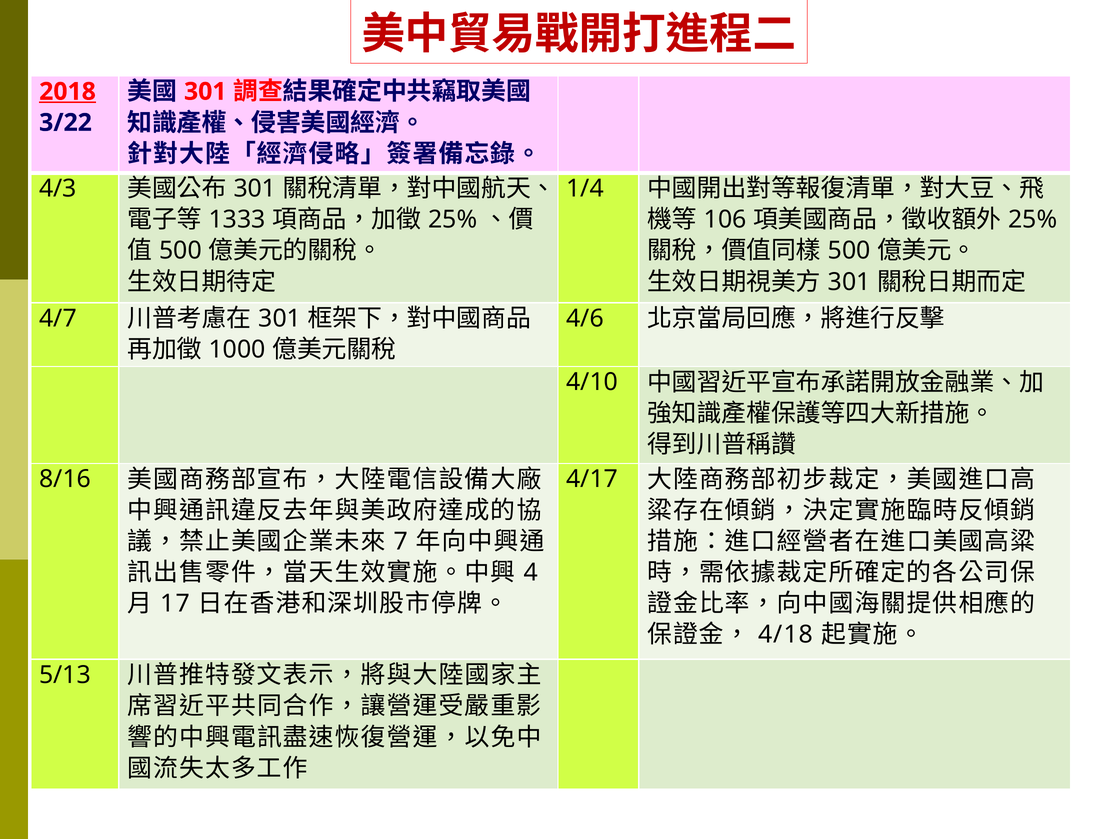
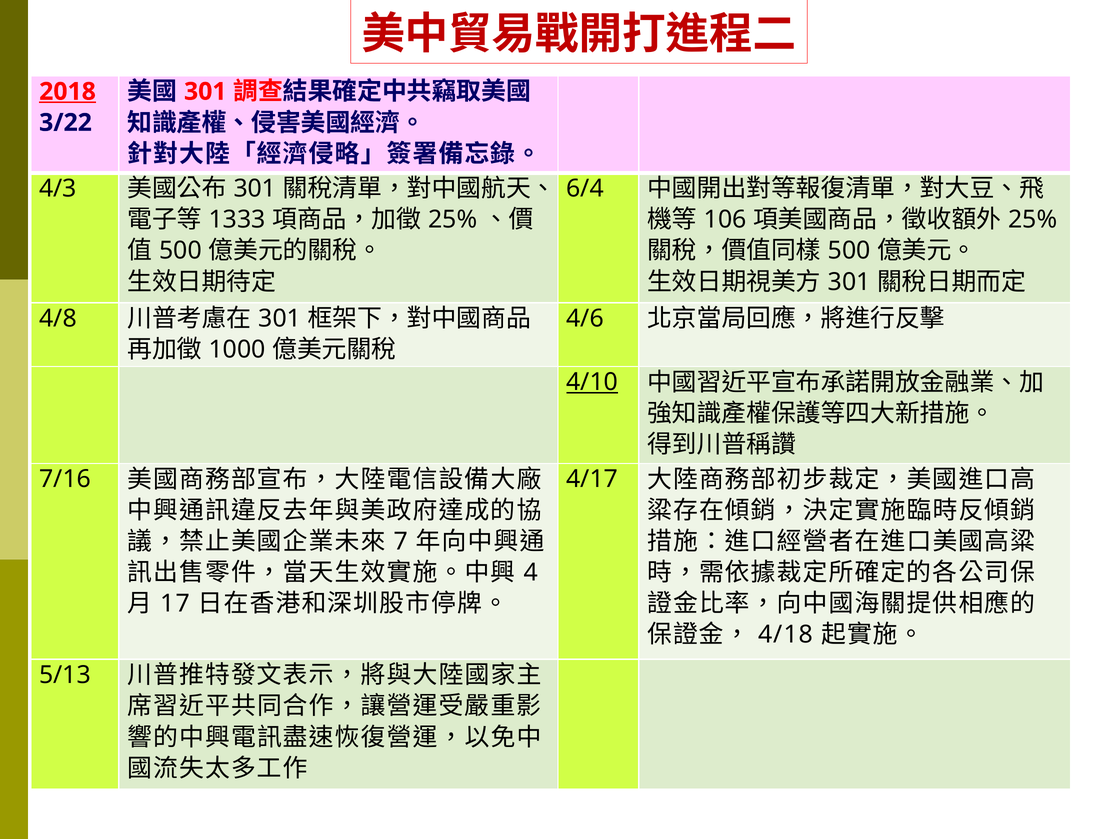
1/4: 1/4 -> 6/4 (585, 189)
4/7: 4/7 -> 4/8 (58, 318)
4/10 underline: none -> present (592, 382)
8/16: 8/16 -> 7/16 (65, 479)
